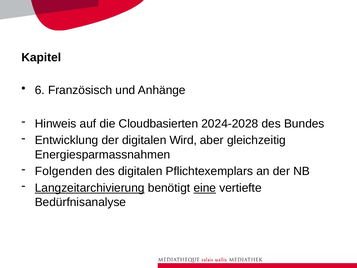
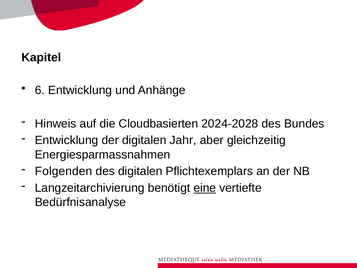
6 Französisch: Französisch -> Entwicklung (80, 90)
Wird: Wird -> Jahr (183, 140)
Langzeitarchivierung underline: present -> none (90, 188)
